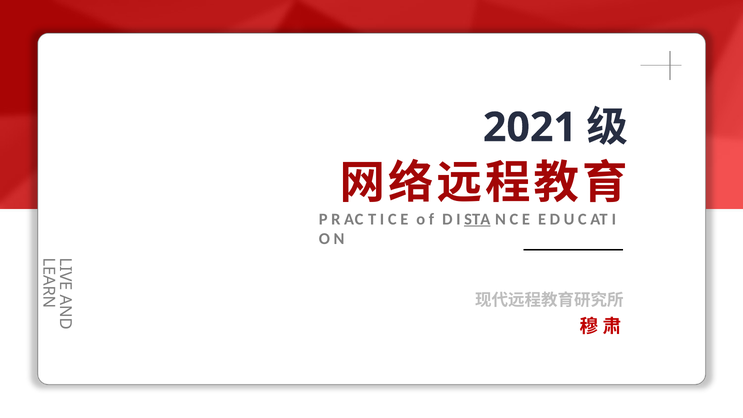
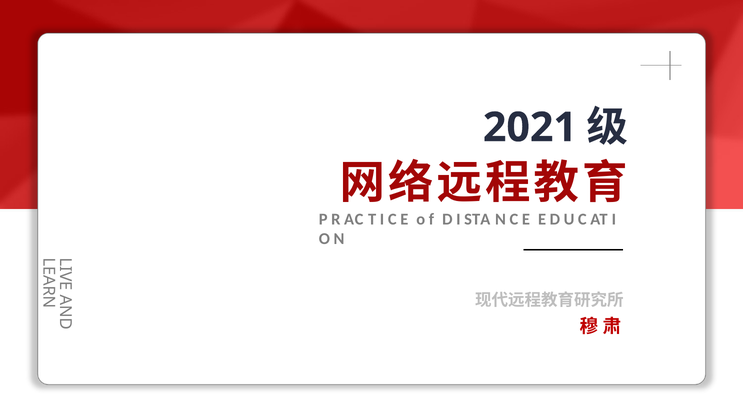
STA underline: present -> none (477, 219)
